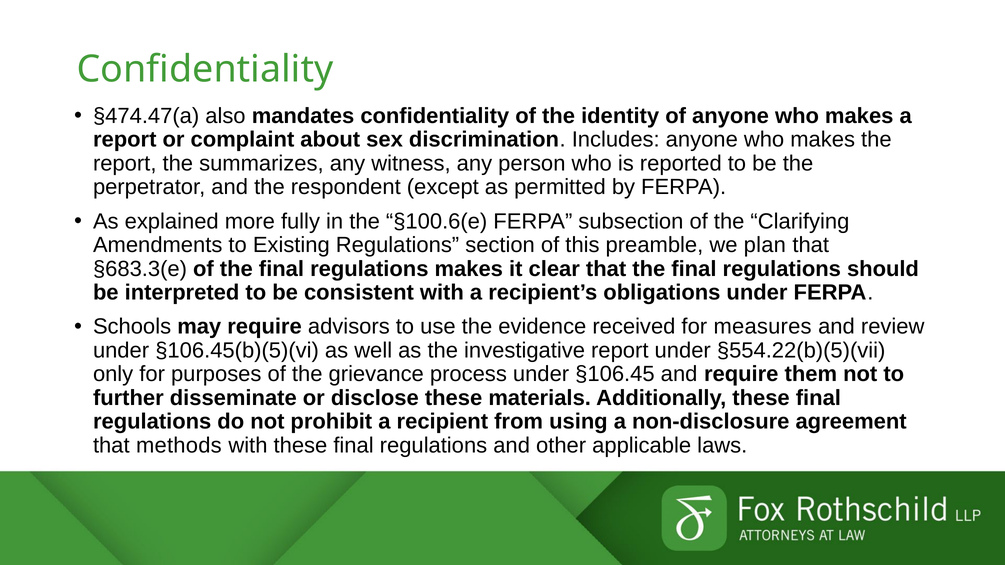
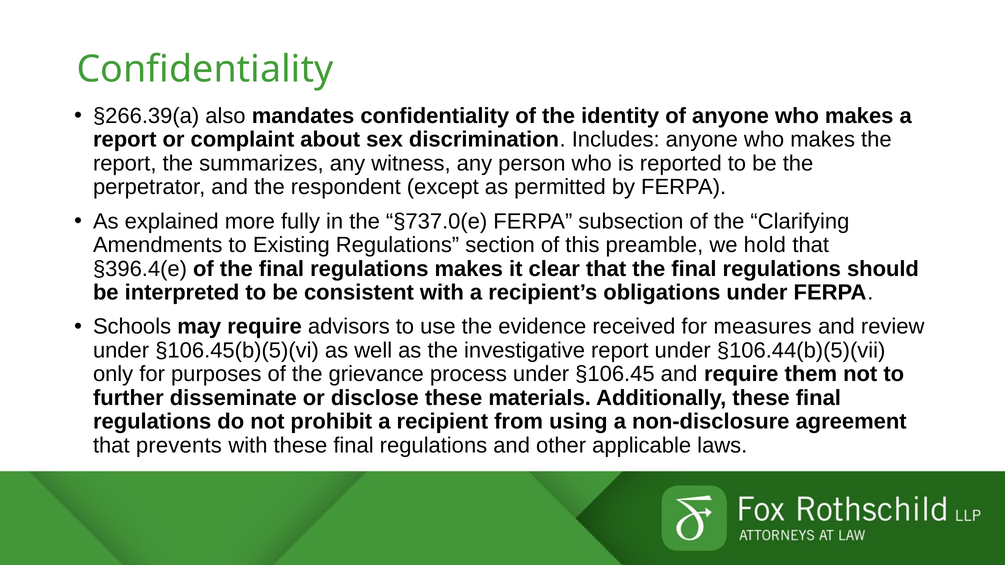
§474.47(a: §474.47(a -> §266.39(a (146, 116)
§100.6(e: §100.6(e -> §737.0(e (437, 221)
plan: plan -> hold (765, 245)
§683.3(e: §683.3(e -> §396.4(e (140, 269)
§554.22(b)(5)(vii: §554.22(b)(5)(vii -> §106.44(b)(5)(vii (801, 351)
methods: methods -> prevents (179, 446)
